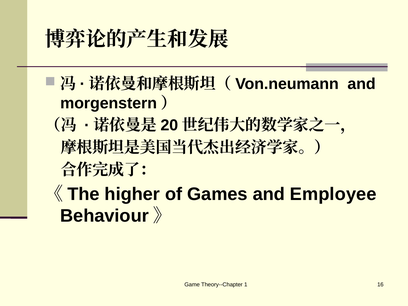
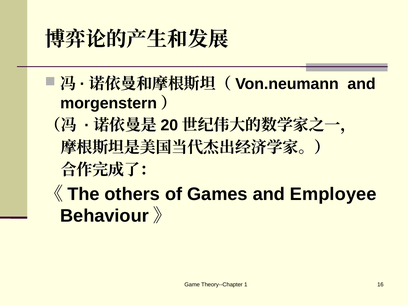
higher: higher -> others (132, 194)
